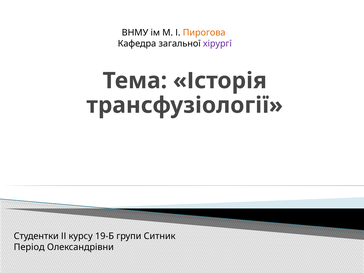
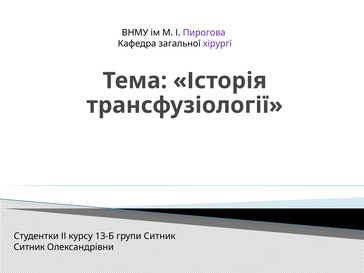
Пирогова colour: orange -> purple (204, 33)
19-Б: 19-Б -> 13-Б (105, 236)
Період: Період -> Ситник (29, 247)
